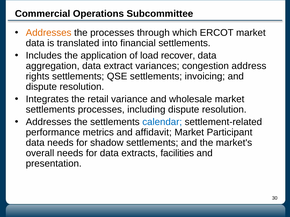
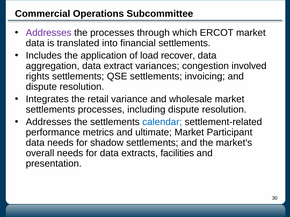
Addresses colour: orange -> purple (49, 33)
address: address -> involved (249, 66)
affidavit: affidavit -> ultimate (154, 133)
